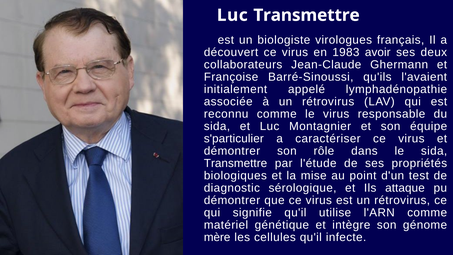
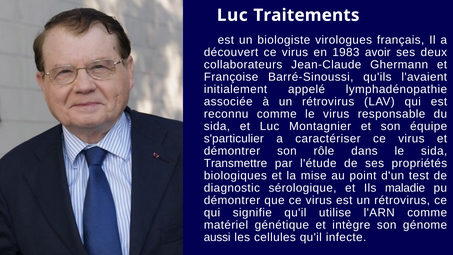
Luc Transmettre: Transmettre -> Traitements (306, 15)
attaque: attaque -> maladie (405, 188)
mère: mère -> aussi (217, 237)
